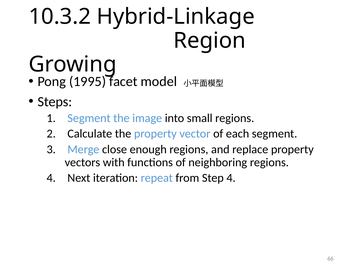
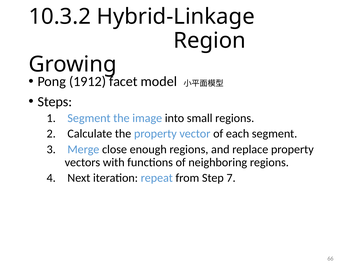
1995: 1995 -> 1912 (88, 82)
Step 4: 4 -> 7 (231, 178)
